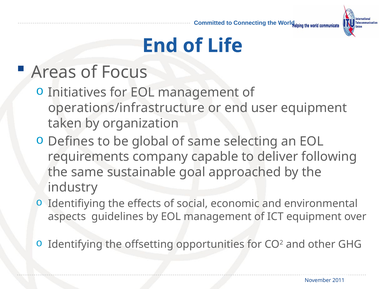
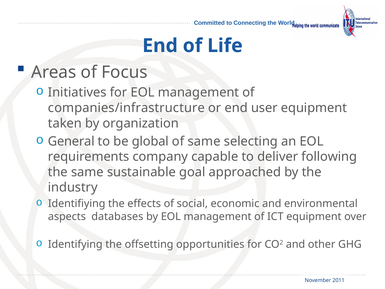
operations/infrastructure: operations/infrastructure -> companies/infrastructure (126, 108)
Defines: Defines -> General (71, 141)
guidelines: guidelines -> databases (117, 216)
